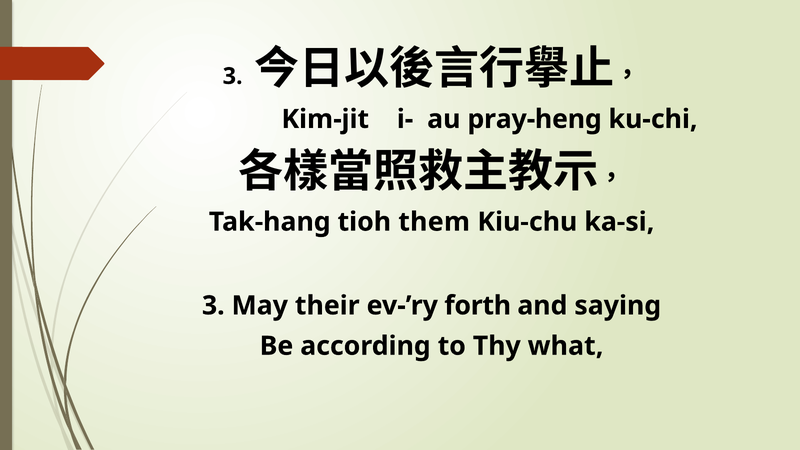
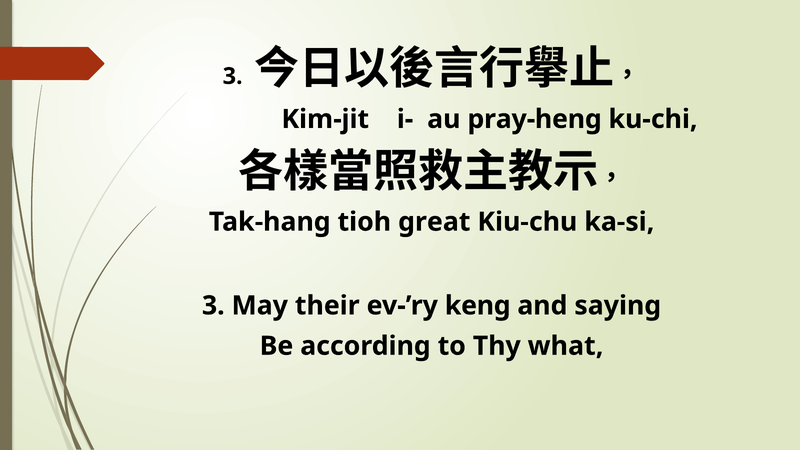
them: them -> great (434, 222)
forth: forth -> keng (478, 306)
